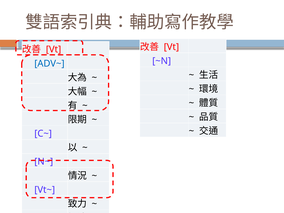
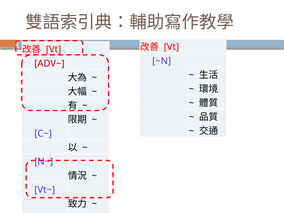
ADV~ colour: blue -> red (49, 63)
